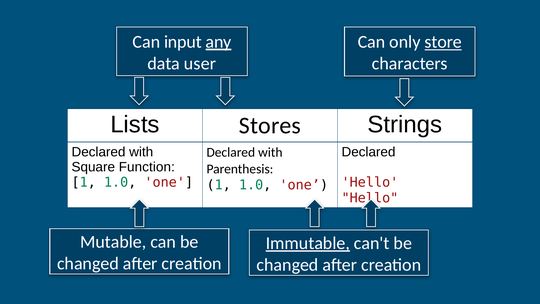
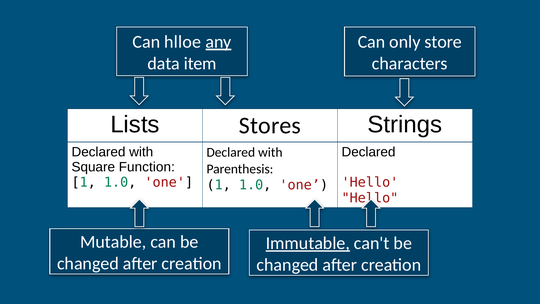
input: input -> hlloe (183, 42)
store underline: present -> none (443, 42)
user: user -> item (200, 63)
